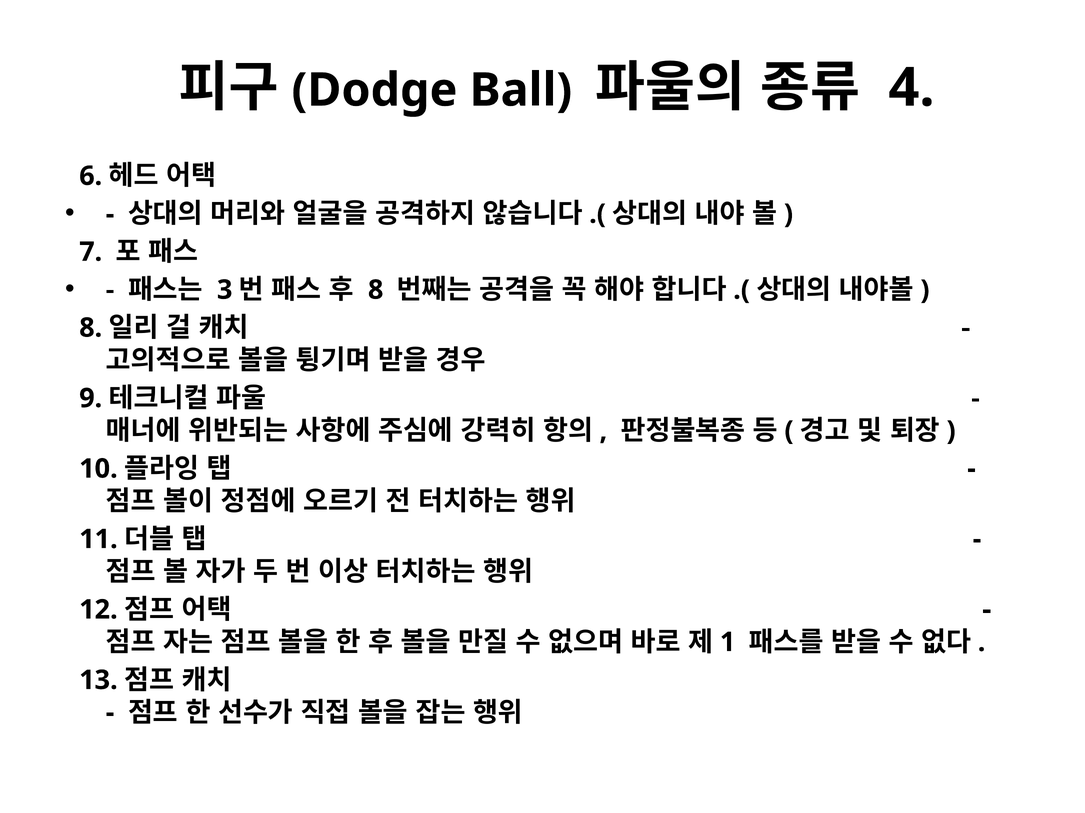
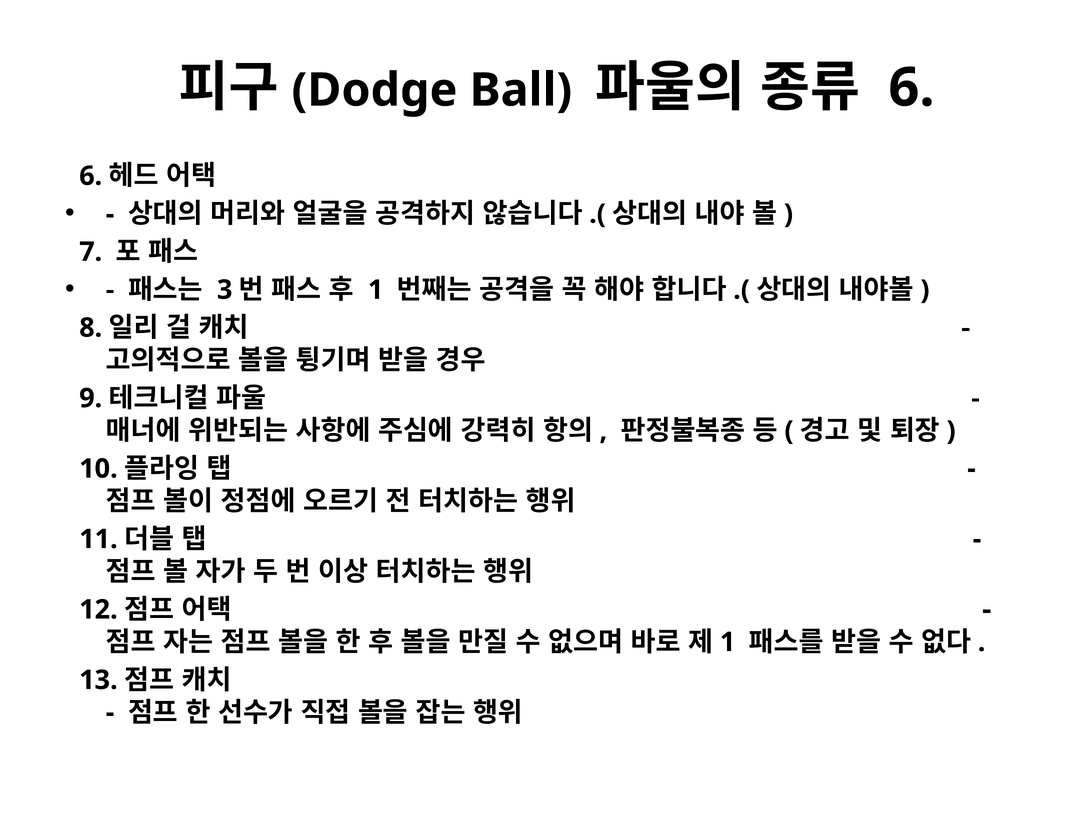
4: 4 -> 6 (911, 88)
8: 8 -> 1 (376, 290)
